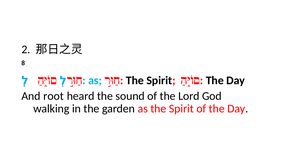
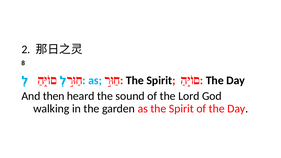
root: root -> then (54, 96)
